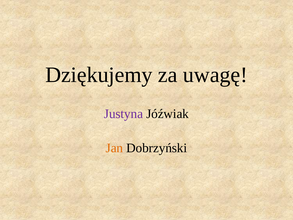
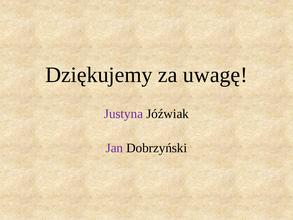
Jan colour: orange -> purple (114, 148)
